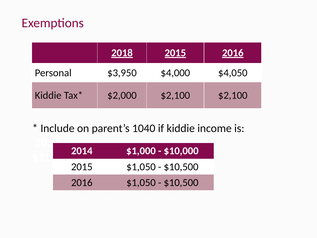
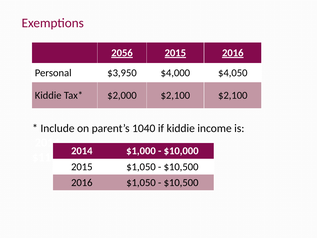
2018: 2018 -> 2056 (122, 53)
